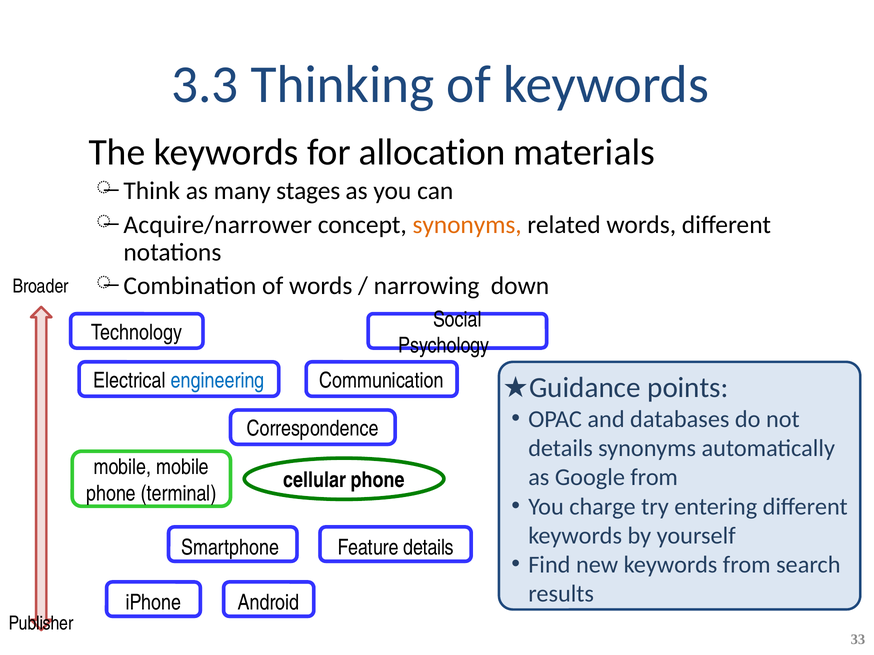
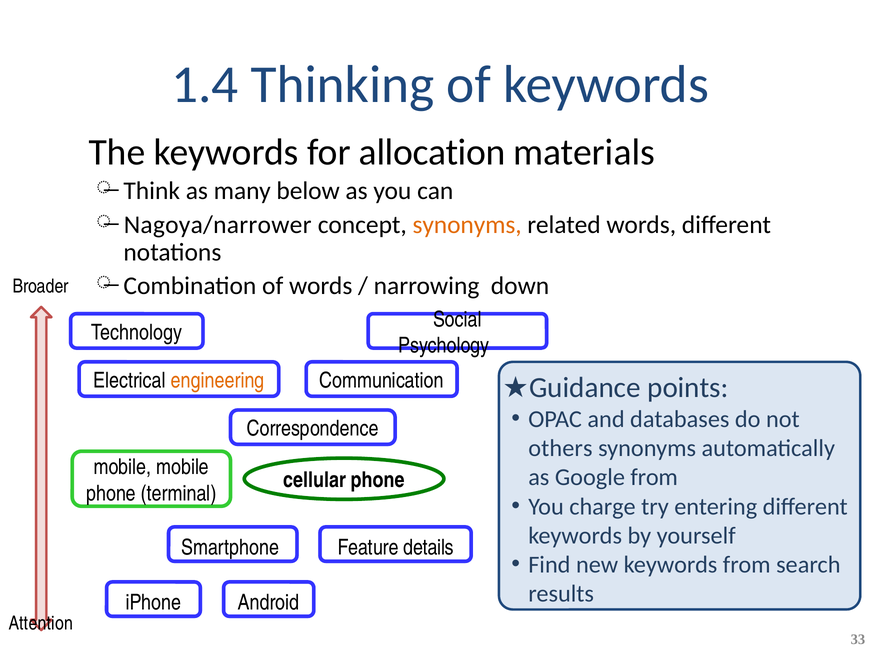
3.3: 3.3 -> 1.4 (205, 85)
stages: stages -> below (308, 191)
Acquire/narrower: Acquire/narrower -> Nagoya/narrower (218, 225)
engineering colour: blue -> orange (218, 381)
details: details -> others (560, 449)
Publisher: Publisher -> Attention (41, 624)
